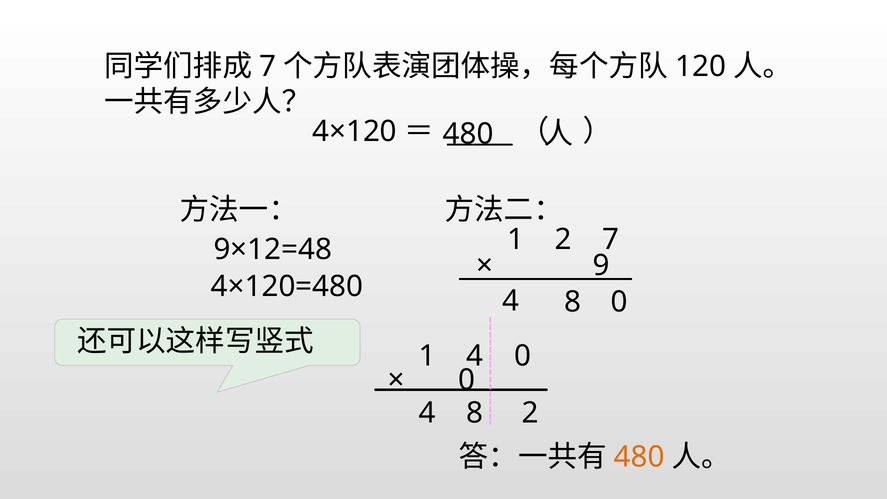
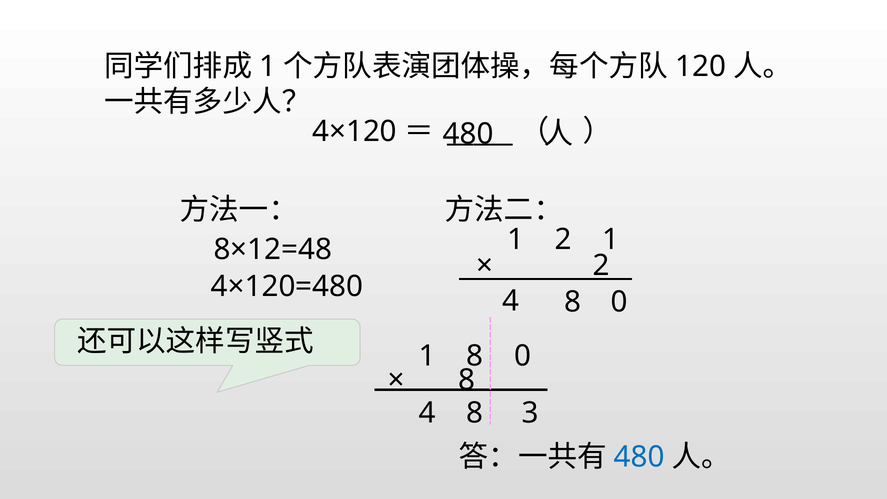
7: 7 -> 1 (268, 67)
2 7: 7 -> 1 (611, 240)
9×12=48: 9×12=48 -> 8×12=48 (273, 250)
9: 9 -> 2 (601, 266)
1 4: 4 -> 8 (475, 356)
0: 0 -> 8 (467, 380)
4 2: 2 -> 3 (530, 413)
480 colour: orange -> blue (639, 457)
